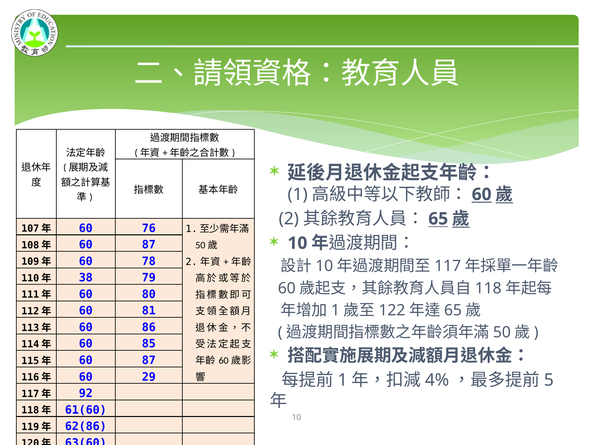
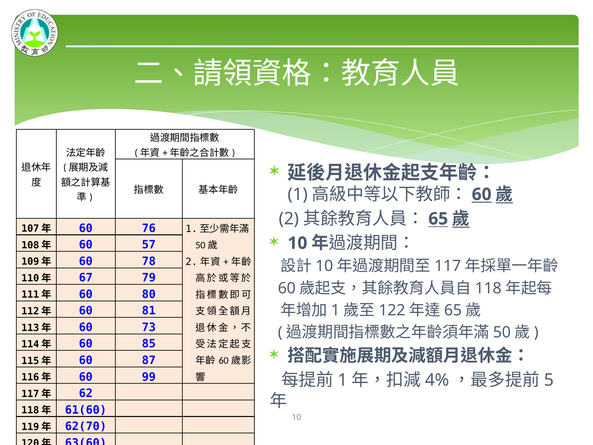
87: 87 -> 57 (149, 245)
38: 38 -> 67 (86, 278)
86: 86 -> 73 (149, 327)
29: 29 -> 99 (149, 377)
92: 92 -> 62 (86, 393)
62(86: 62(86 -> 62(70 (86, 426)
